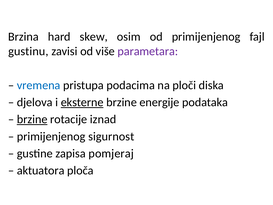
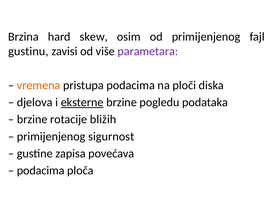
vremena colour: blue -> orange (39, 85)
energije: energije -> pogledu (159, 102)
brzine underline: present -> none (32, 119)
iznad: iznad -> bližih (103, 119)
pomjeraj: pomjeraj -> povećava (111, 153)
aktuatora: aktuatora -> podacima (41, 170)
